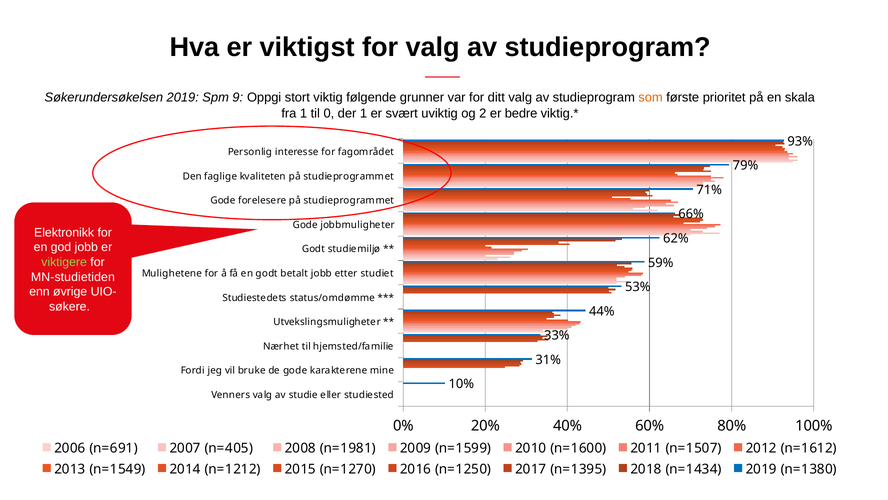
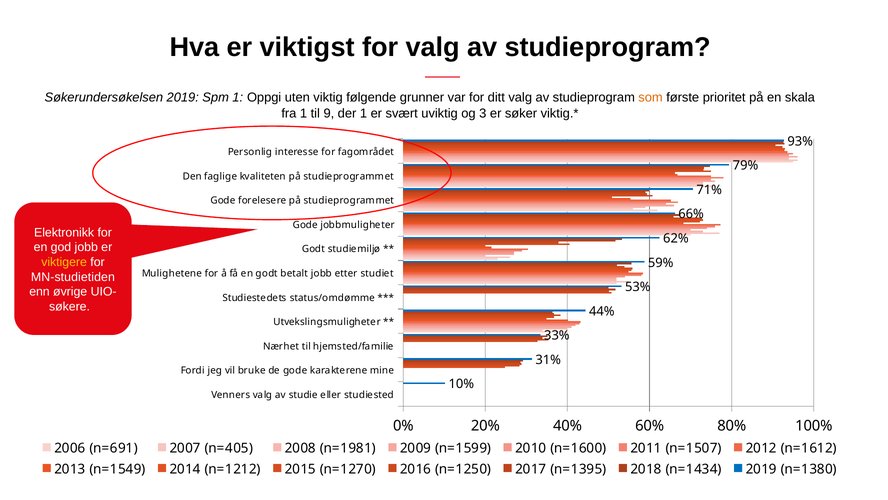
Spm 9: 9 -> 1 (238, 98)
stort: stort -> uten (297, 98)
0: 0 -> 9 (329, 113)
2: 2 -> 3 (483, 113)
bedre: bedre -> søker (521, 113)
viktigere colour: light green -> yellow (64, 262)
